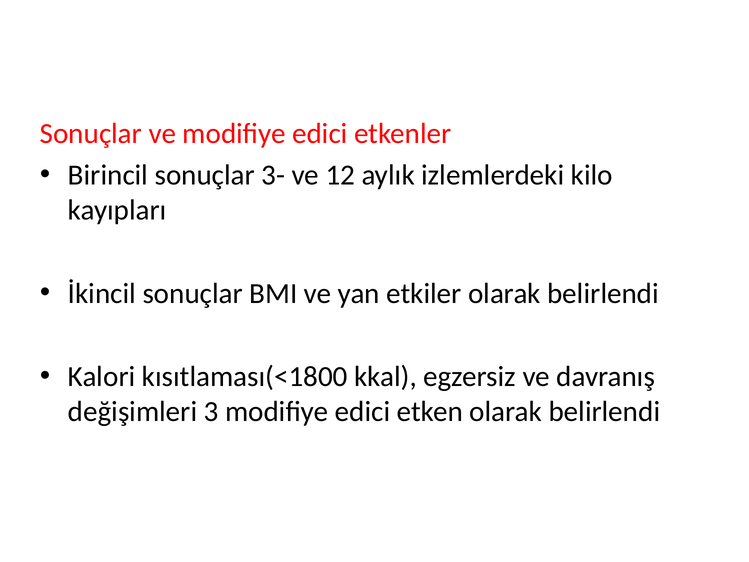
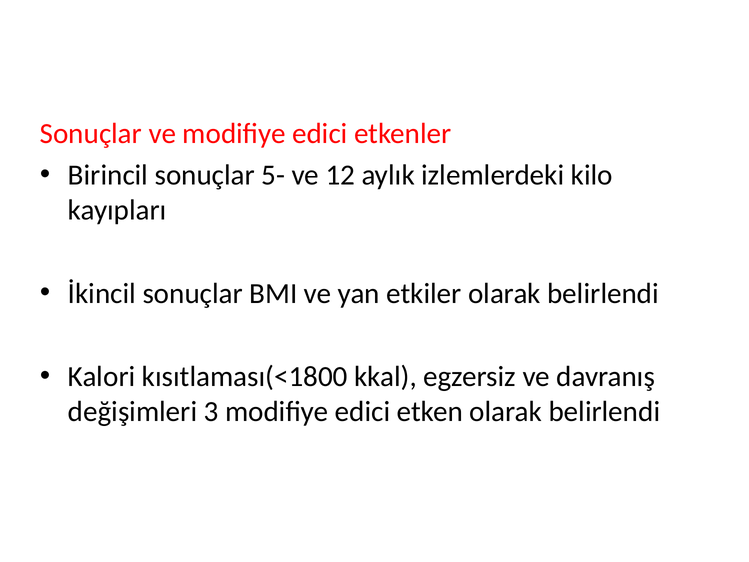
3-: 3- -> 5- (273, 175)
